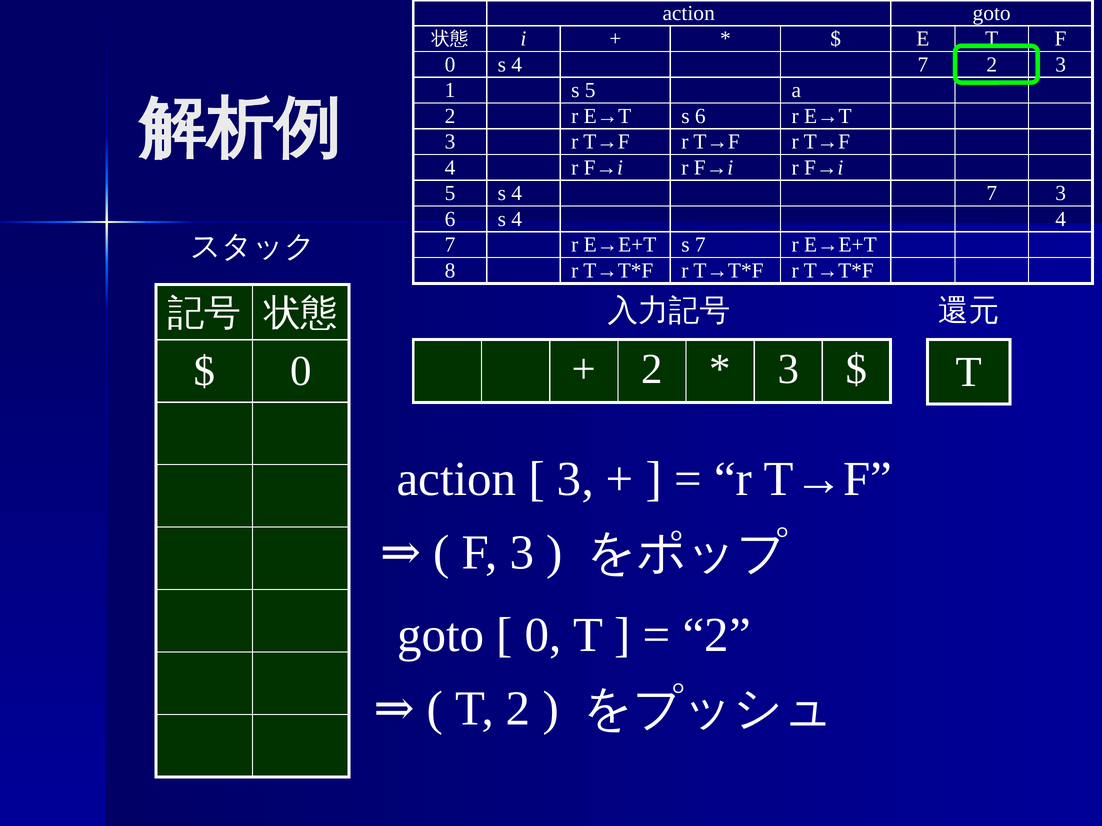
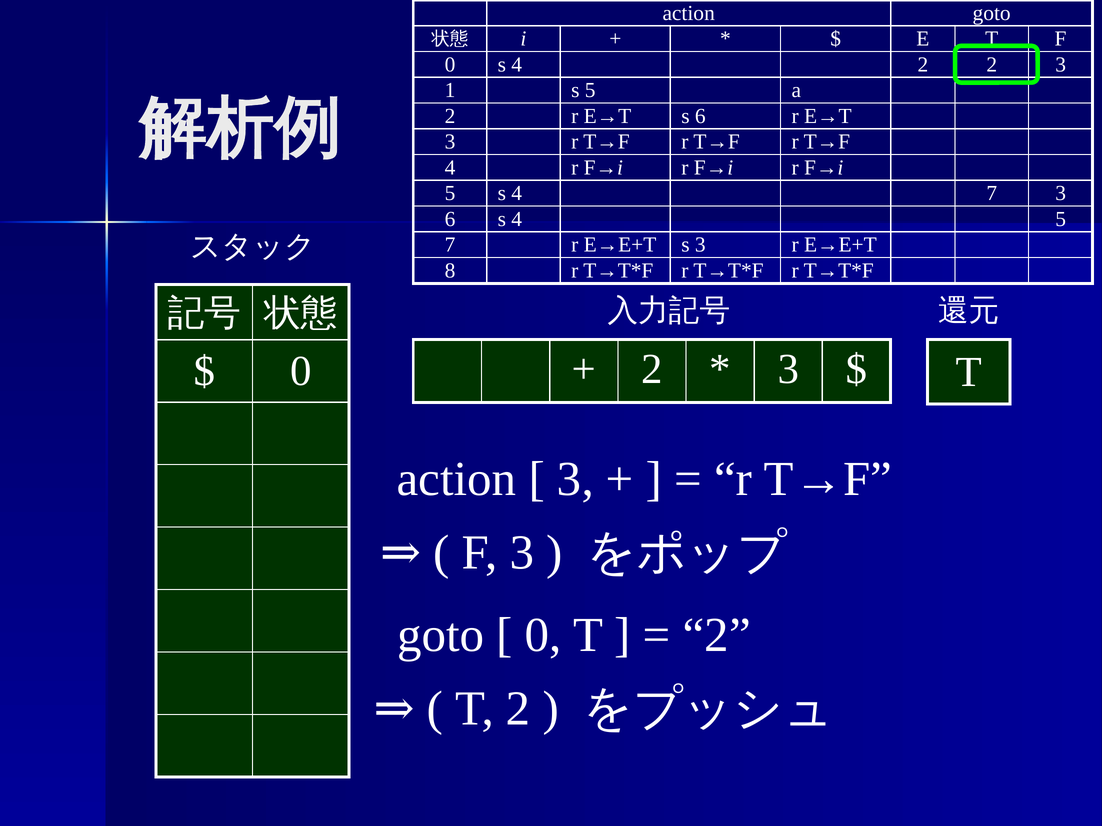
0 s 4 7: 7 -> 2 (923, 65)
4 4: 4 -> 5 (1061, 219)
s 7: 7 -> 3 (700, 245)
